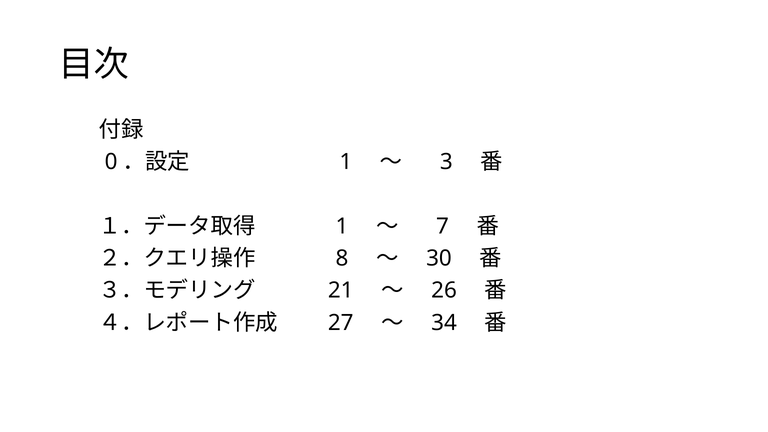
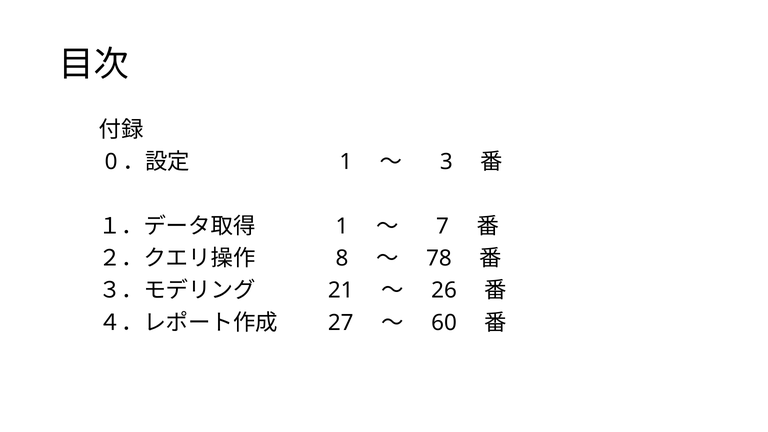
30: 30 -> 78 (439, 258)
34: 34 -> 60 (444, 323)
